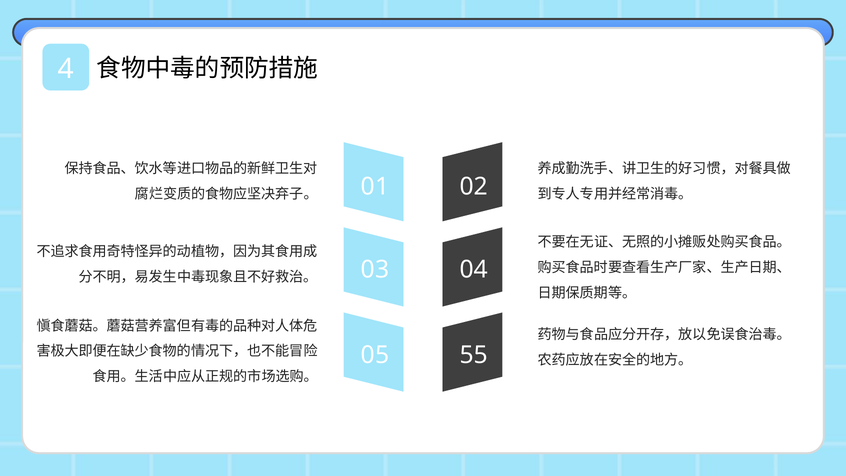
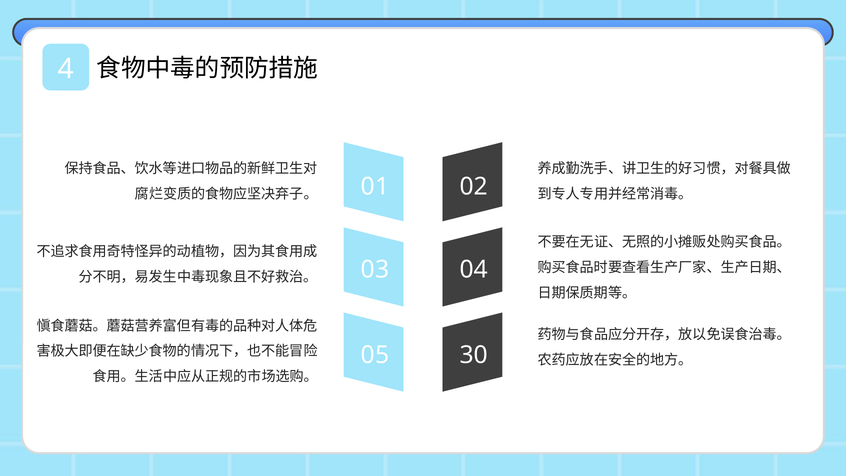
55: 55 -> 30 (474, 355)
